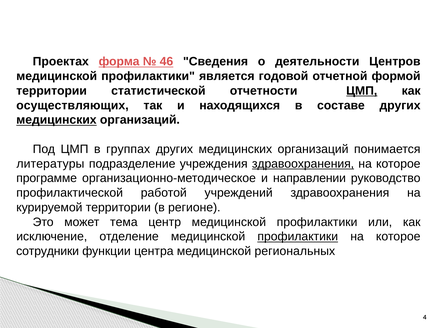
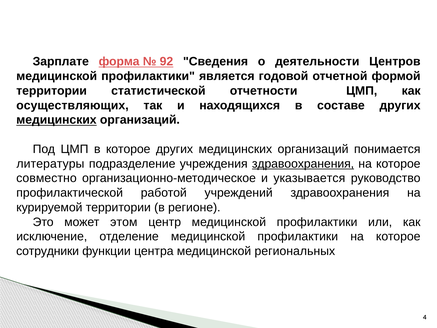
Проектах: Проектах -> Зарплате (61, 62)
46: 46 -> 92 (166, 62)
ЦМП underline: present -> none (362, 91)
в группах: группах -> которое (128, 149)
программе: программе -> совместно (47, 178)
направлении: направлении -> указывается (309, 178)
тема: тема -> этом (124, 222)
профилактики underline: present -> none (298, 236)
